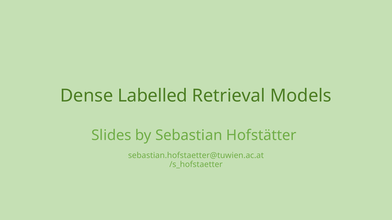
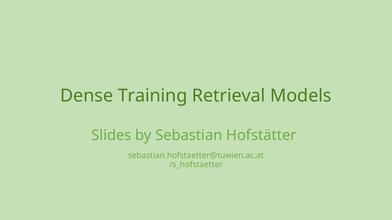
Labelled: Labelled -> Training (153, 96)
